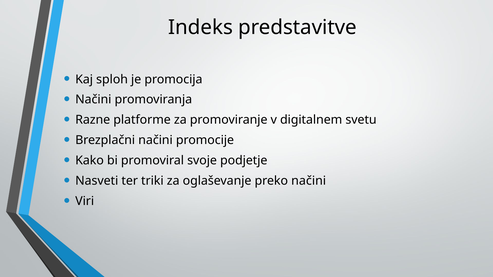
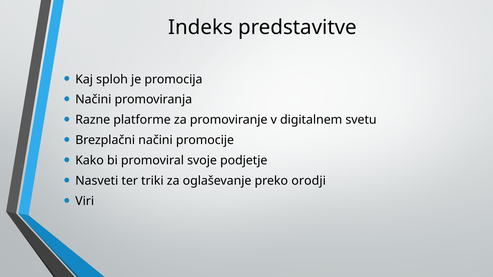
preko načini: načini -> orodji (309, 181)
